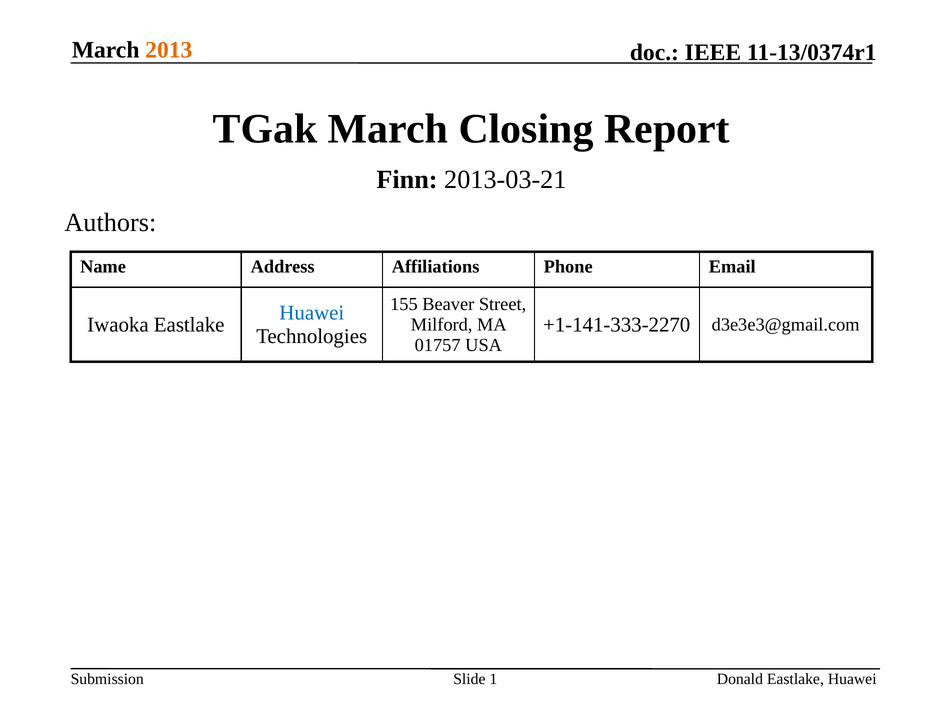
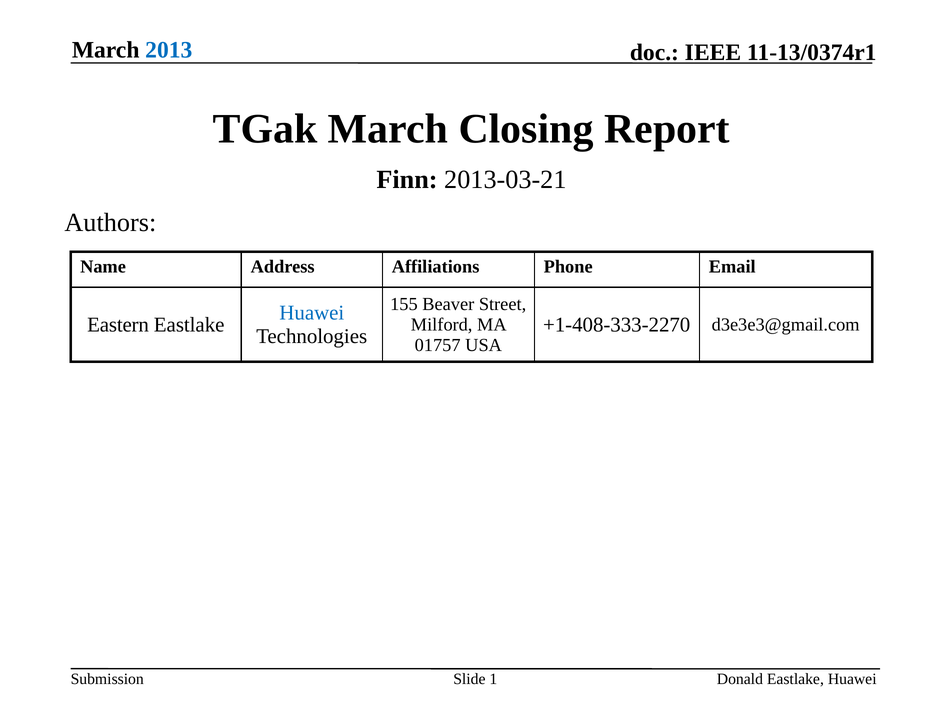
2013 colour: orange -> blue (169, 50)
Iwaoka: Iwaoka -> Eastern (118, 324)
+1-141-333-2270: +1-141-333-2270 -> +1-408-333-2270 (617, 324)
